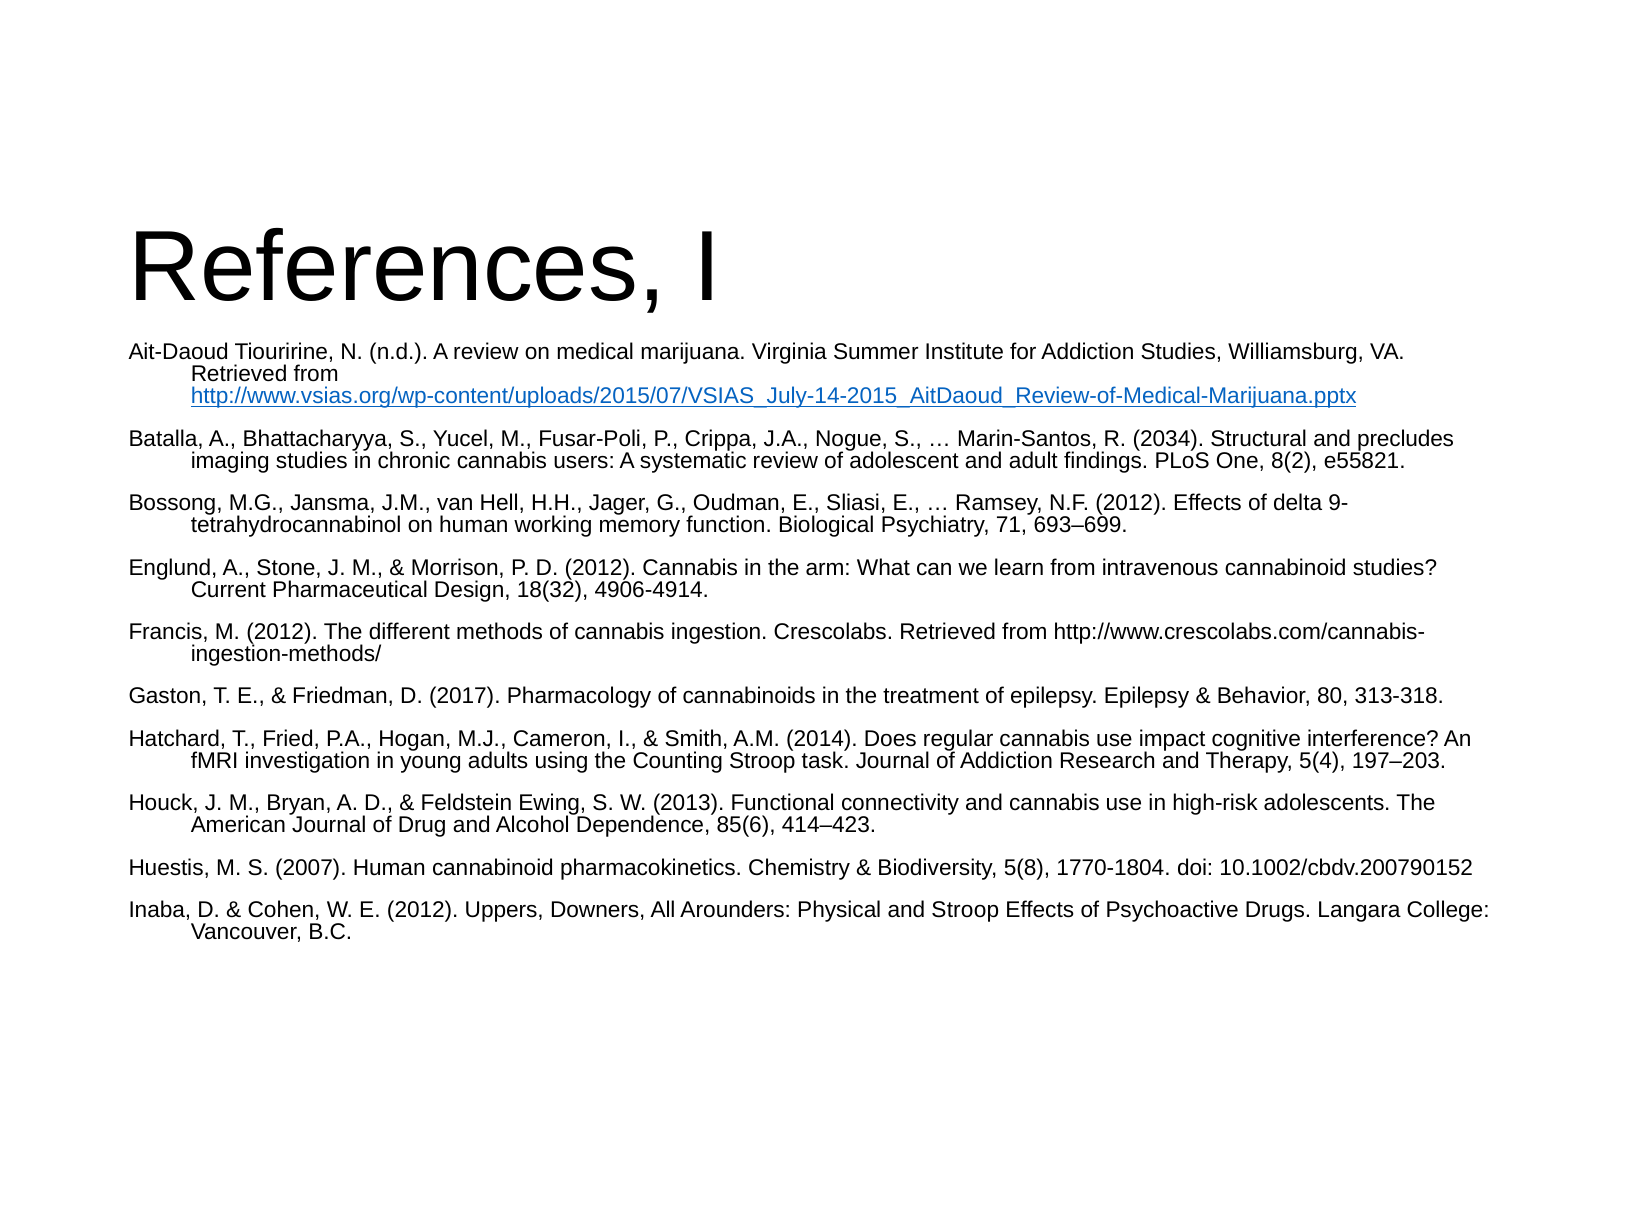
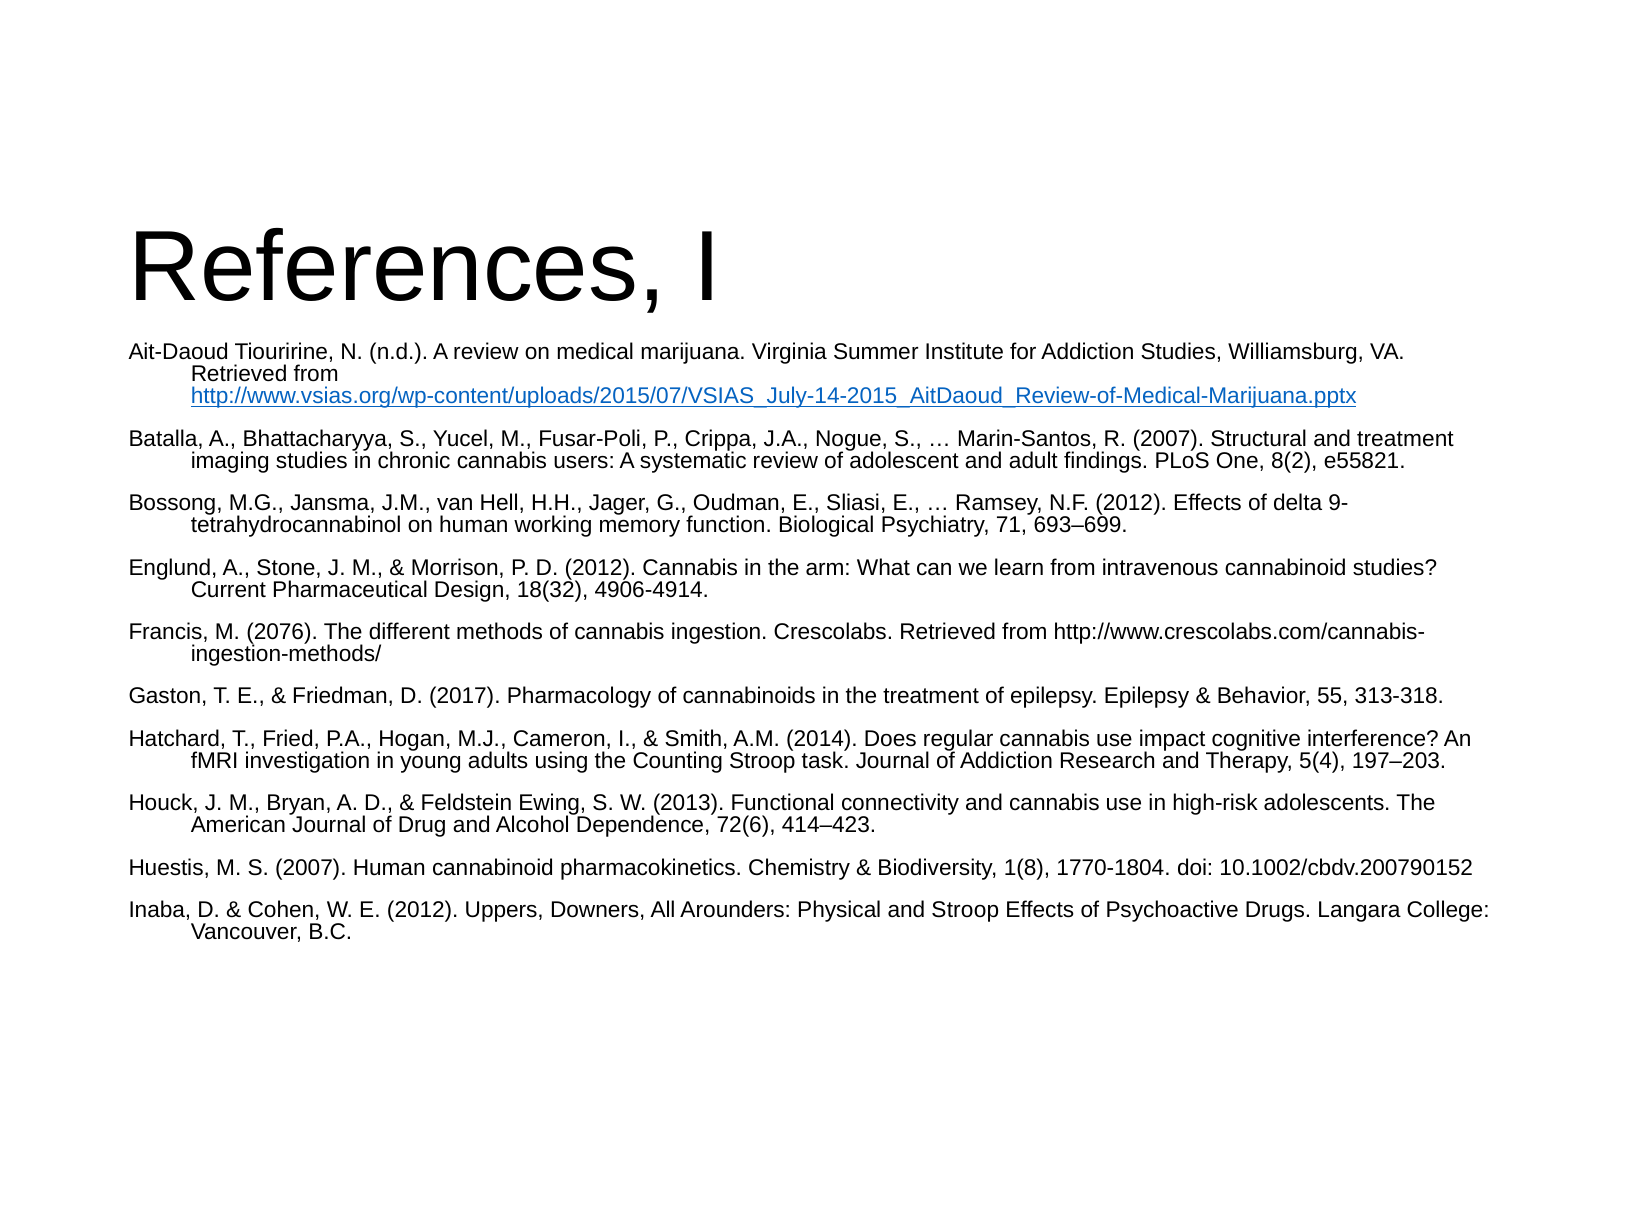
R 2034: 2034 -> 2007 (1168, 439)
and precludes: precludes -> treatment (1405, 439)
M 2012: 2012 -> 2076 (282, 632)
80: 80 -> 55 (1333, 696)
85(6: 85(6 -> 72(6 (746, 825)
5(8: 5(8 -> 1(8 (1027, 868)
